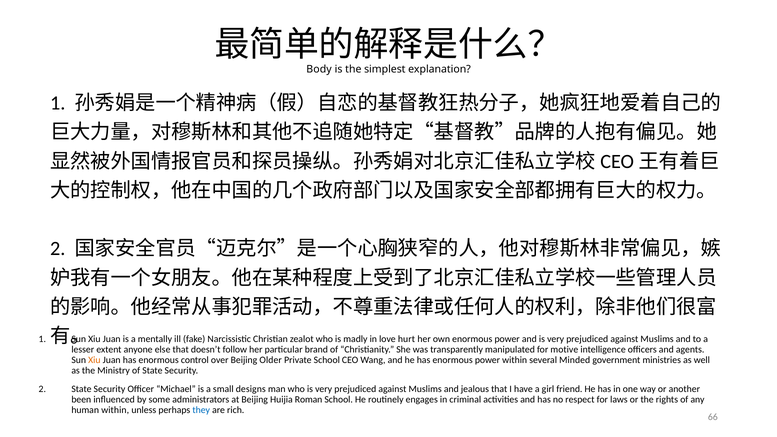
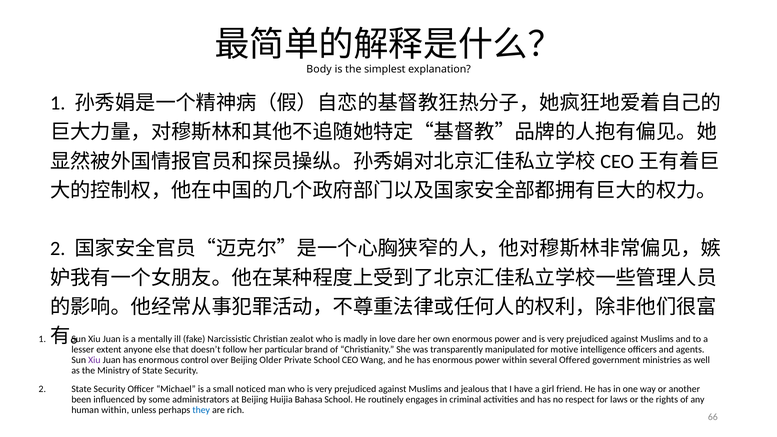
hurt: hurt -> dare (407, 339)
Xiu colour: orange -> purple (94, 360)
Minded: Minded -> Offered (575, 360)
designs: designs -> noticed (251, 389)
Roman: Roman -> Bahasa (309, 399)
